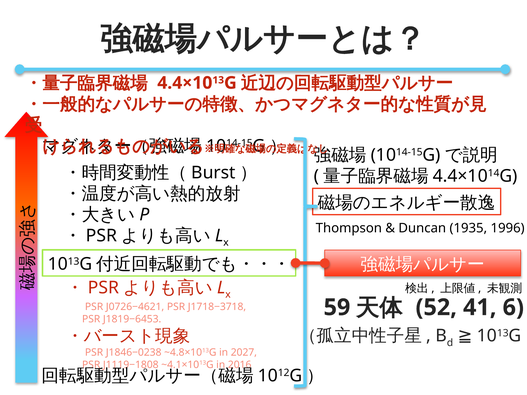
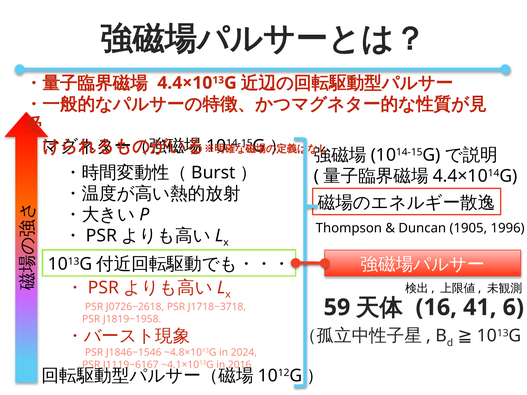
1935: 1935 -> 1905 (468, 228)
52: 52 -> 16 (436, 308)
J0726−4621: J0726−4621 -> J0726−2618 (135, 307)
J1819−6453: J1819−6453 -> J1819−1958 (132, 319)
J1846−0238: J1846−0238 -> J1846−1546 (134, 353)
2027: 2027 -> 2024 (244, 353)
J1119−1808: J1119−1808 -> J1119−6167 (131, 365)
